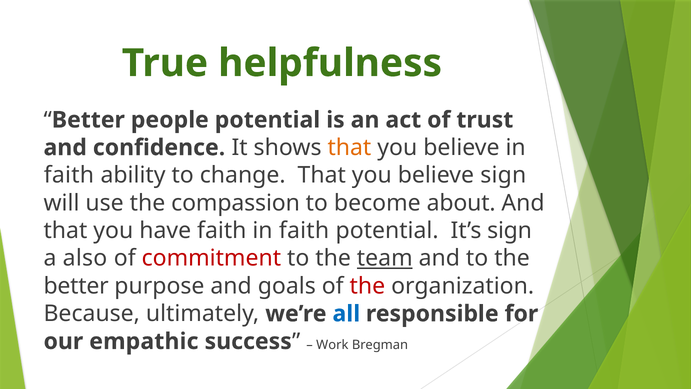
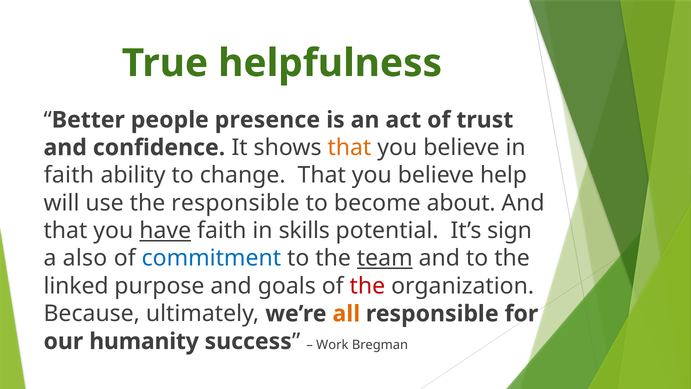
people potential: potential -> presence (267, 120)
believe sign: sign -> help (503, 175)
the compassion: compassion -> responsible (235, 203)
have underline: none -> present (165, 230)
faith in faith: faith -> skills (304, 230)
commitment colour: red -> blue (211, 258)
better: better -> linked (76, 286)
all colour: blue -> orange (346, 313)
empathic: empathic -> humanity (144, 341)
